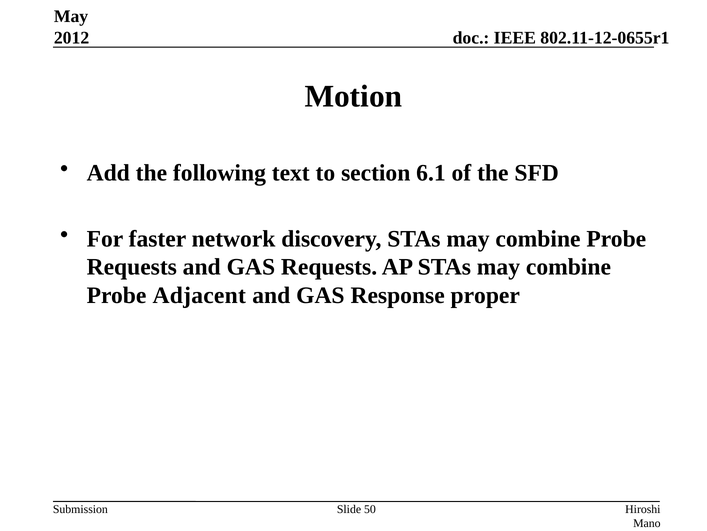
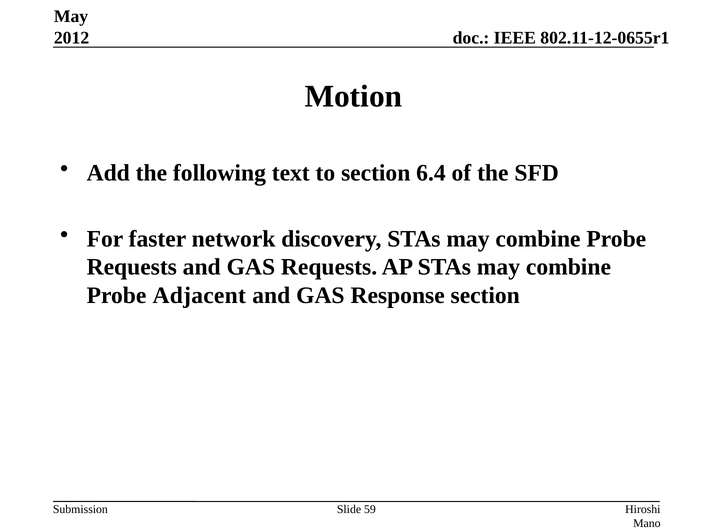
6.1: 6.1 -> 6.4 (431, 173)
Response proper: proper -> section (485, 295)
50: 50 -> 59 (370, 509)
